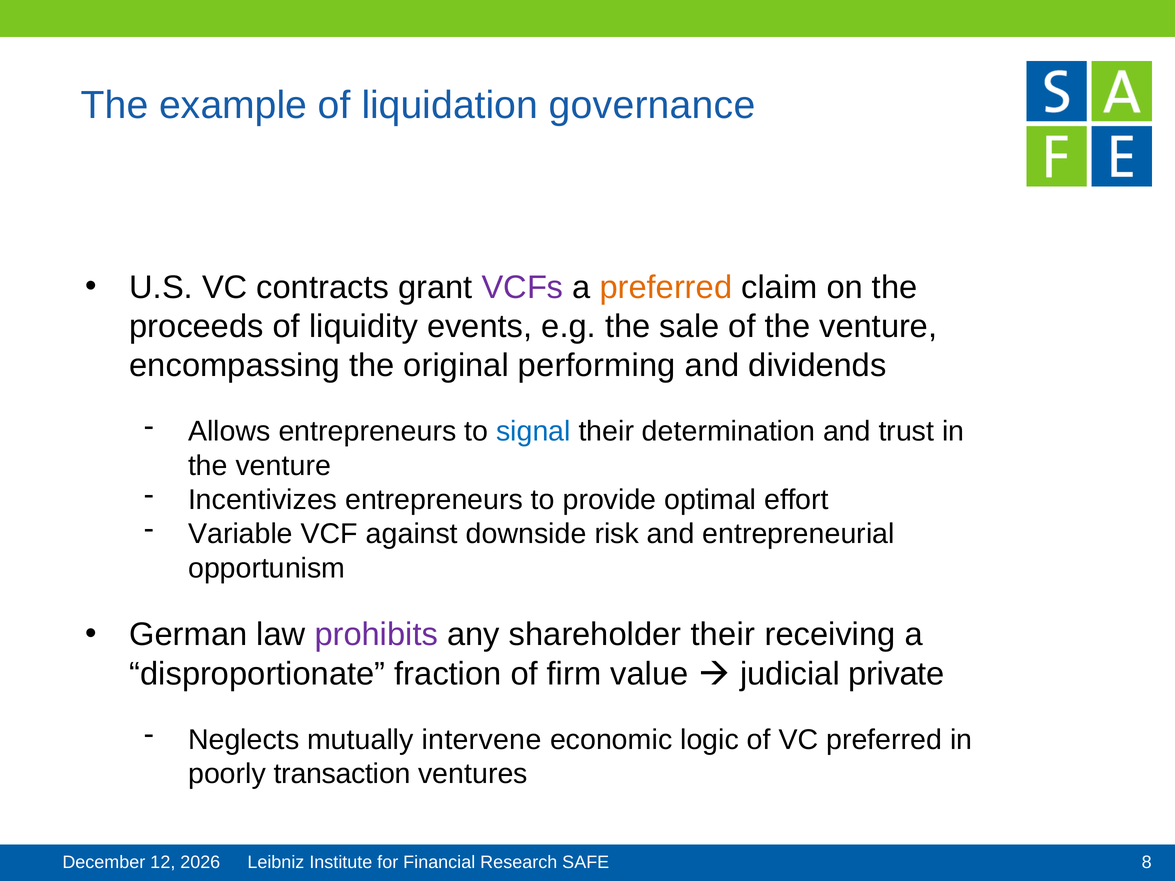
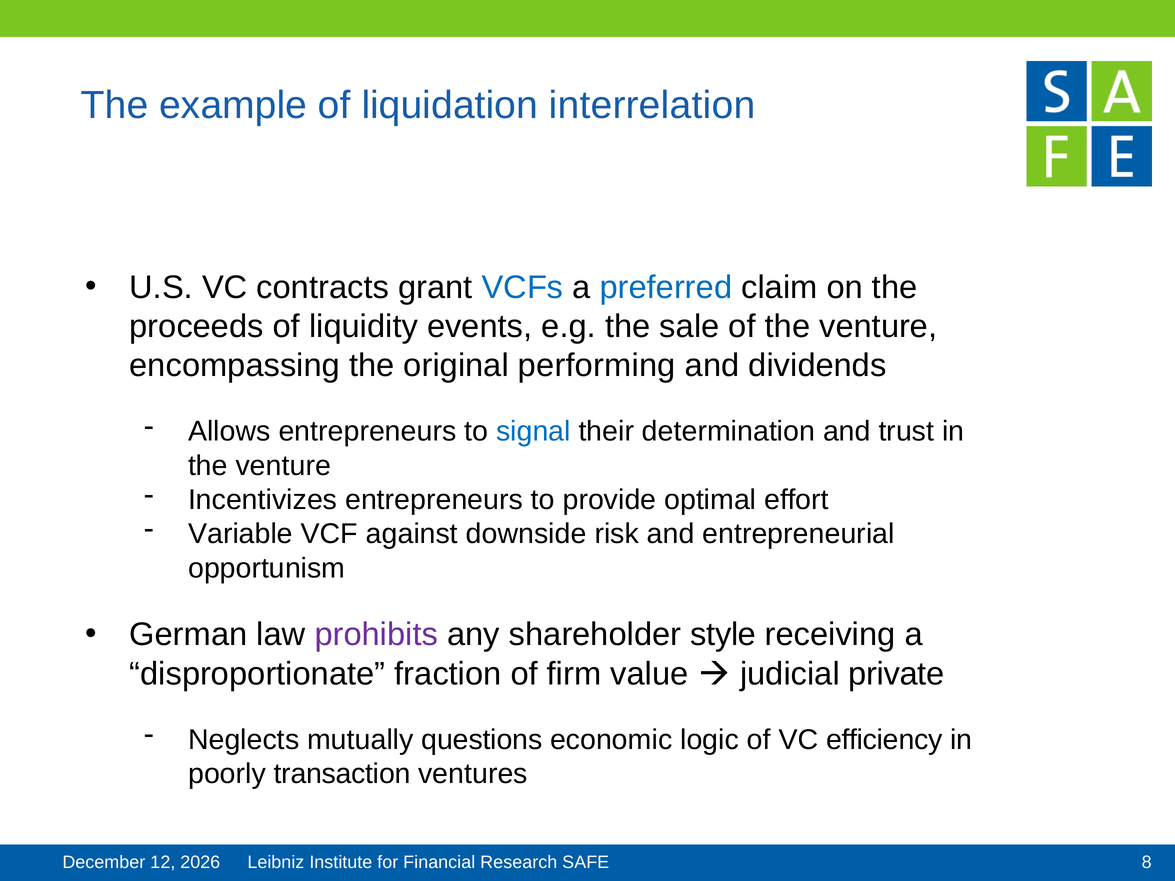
governance: governance -> interrelation (652, 105)
VCFs colour: purple -> blue (522, 287)
preferred colour: orange -> blue (666, 287)
shareholder their: their -> style (723, 635)
intervene: intervene -> questions (482, 740)
VC preferred: preferred -> efficiency (884, 740)
